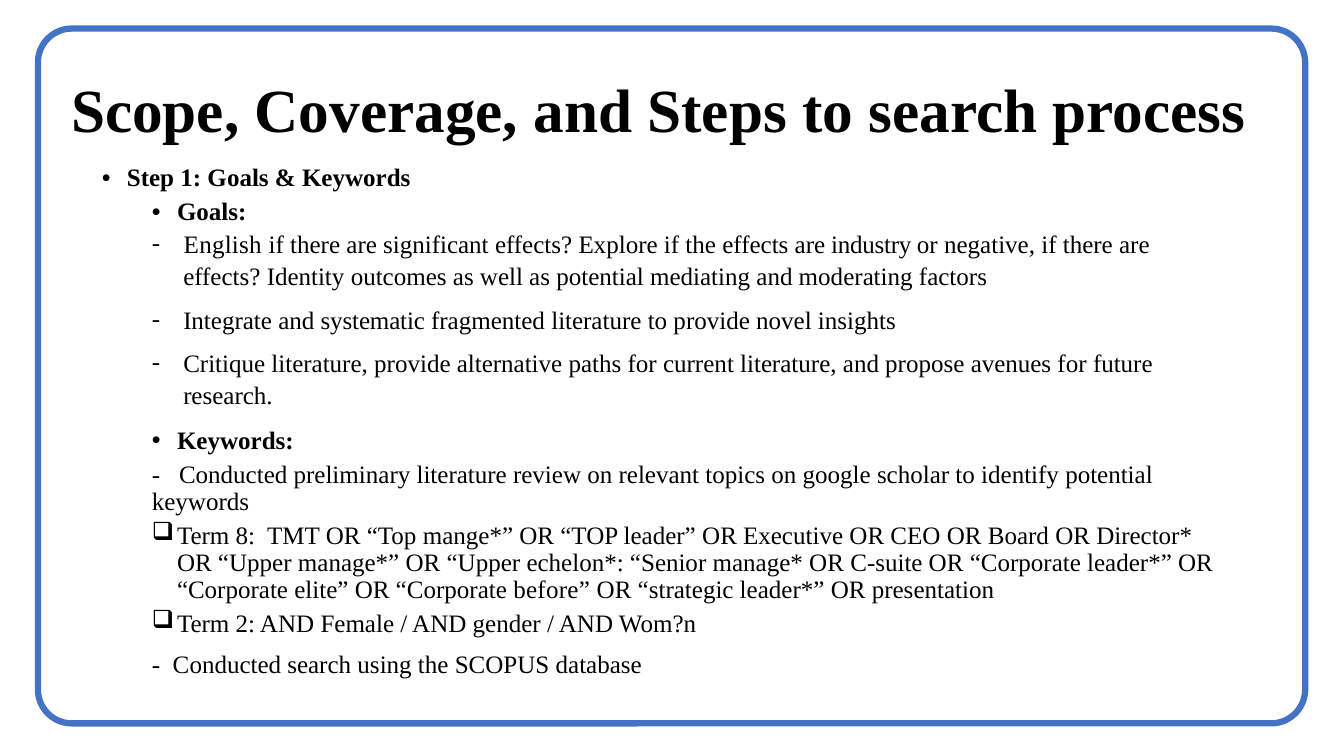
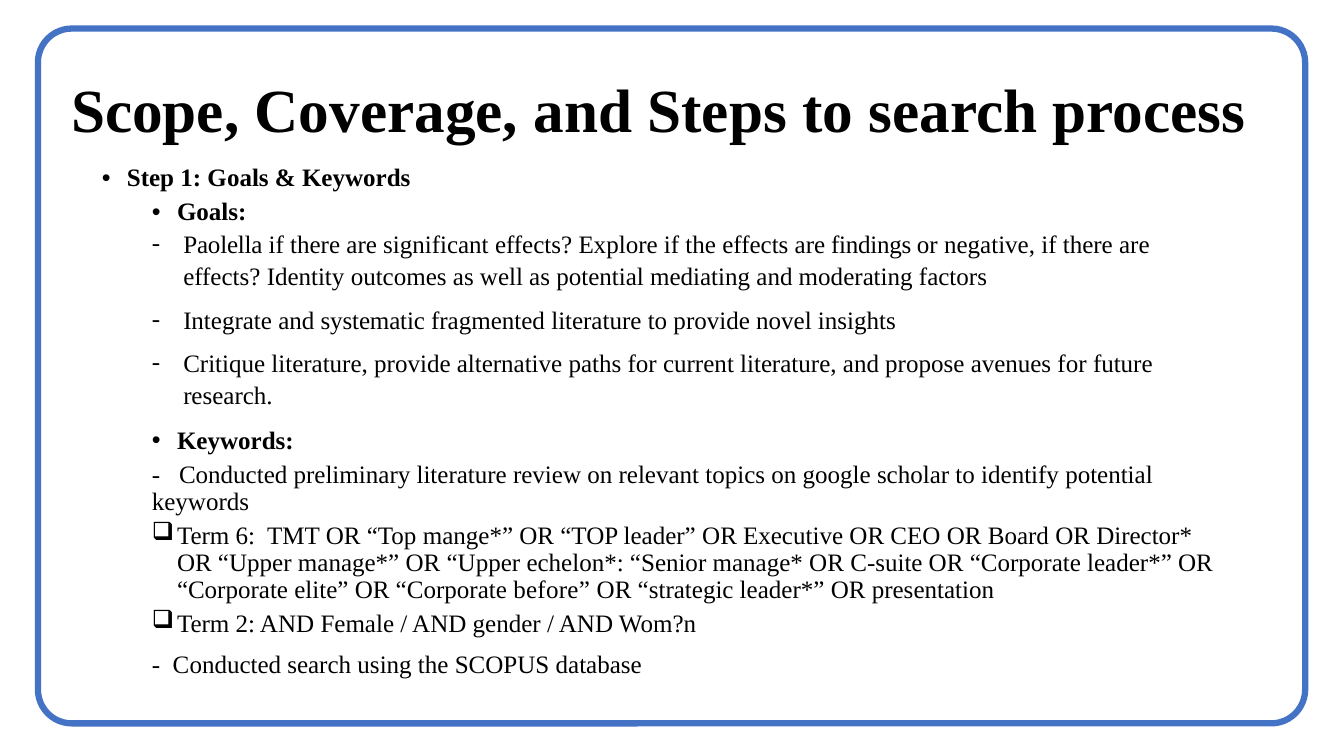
English: English -> Paolella (223, 245)
industry: industry -> findings (871, 245)
8: 8 -> 6 (245, 536)
